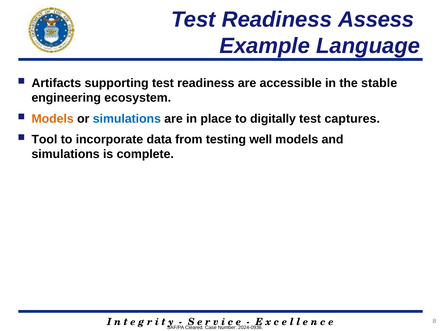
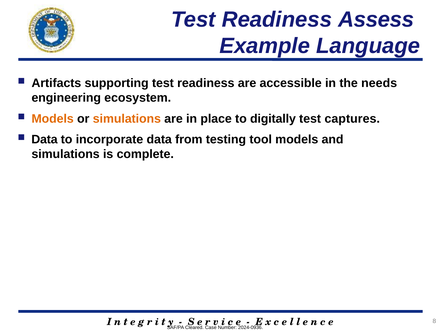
stable: stable -> needs (379, 83)
simulations colour: blue -> orange (127, 119)
Tool: Tool -> Data (44, 139)
well: well -> tool (261, 139)
